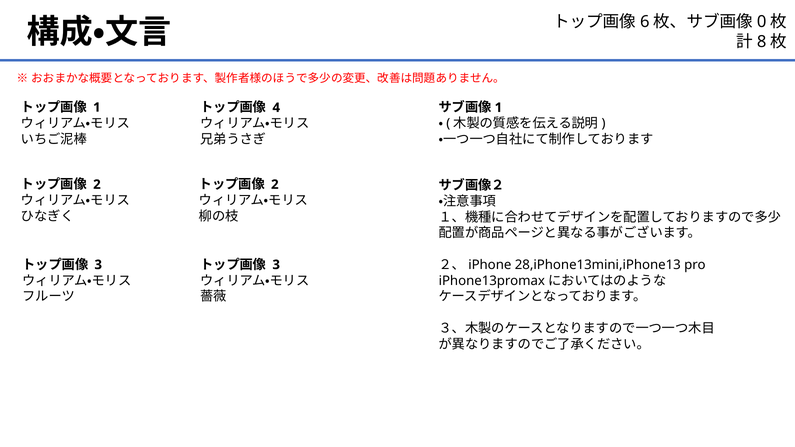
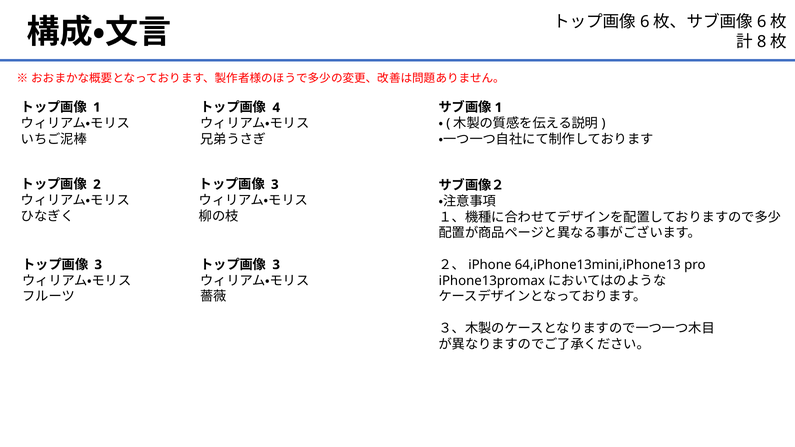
0: 0 -> 6 (762, 22)
2: 2 -> 3 (275, 185)
28,iPhone13mini,iPhone13: 28,iPhone13mini,iPhone13 -> 64,iPhone13mini,iPhone13 (598, 265)
